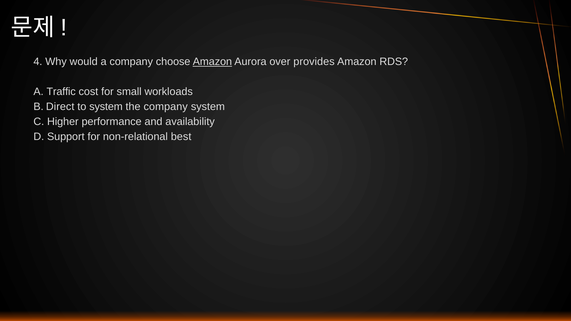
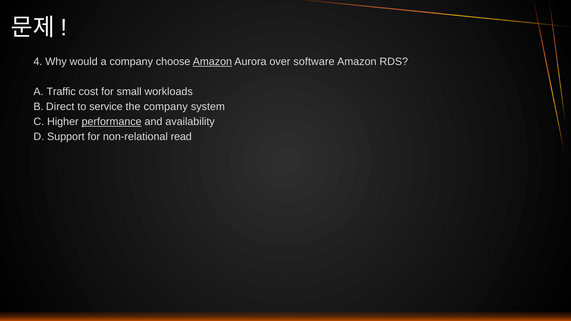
provides: provides -> software (314, 62)
to system: system -> service (106, 107)
performance underline: none -> present (112, 122)
best: best -> read (181, 137)
